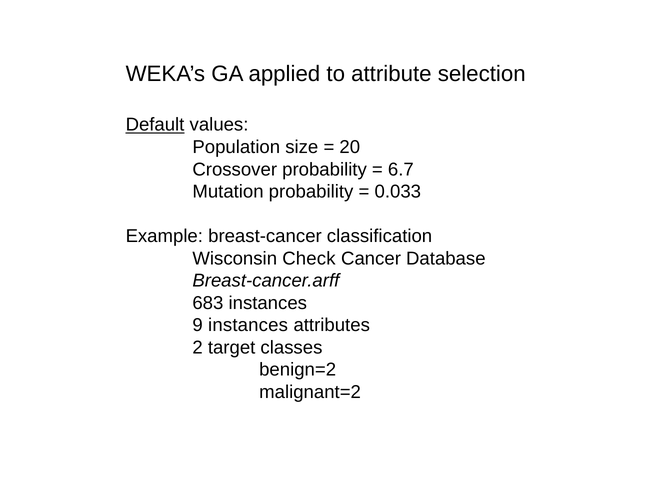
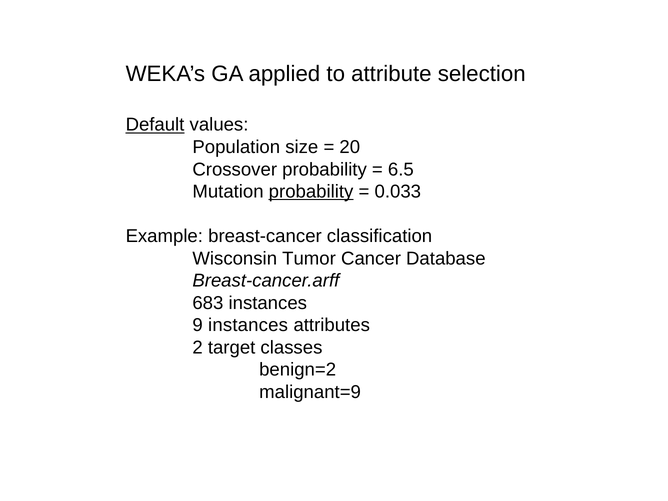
6.7: 6.7 -> 6.5 (401, 169)
probability underline: none -> present (311, 192)
Check: Check -> Tumor (309, 258)
malignant=2: malignant=2 -> malignant=9 (310, 392)
